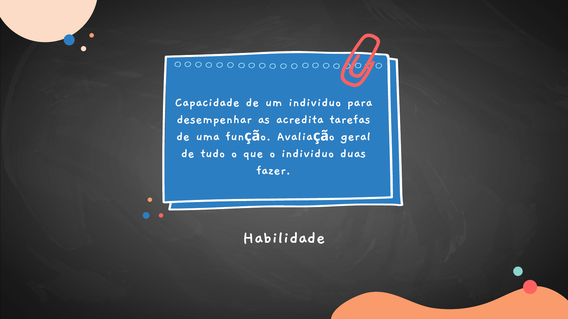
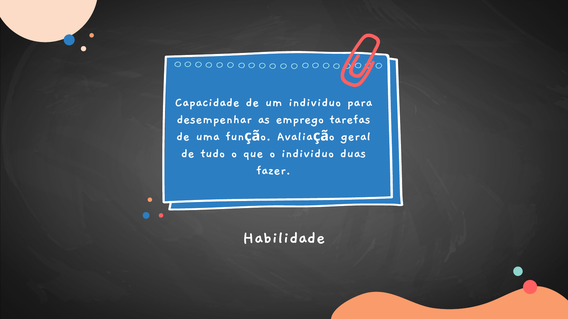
acredita: acredita -> emprego (300, 119)
